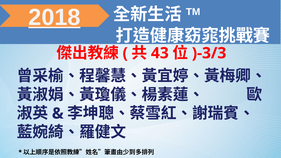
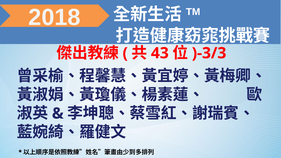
2018 underline: present -> none (54, 17)
